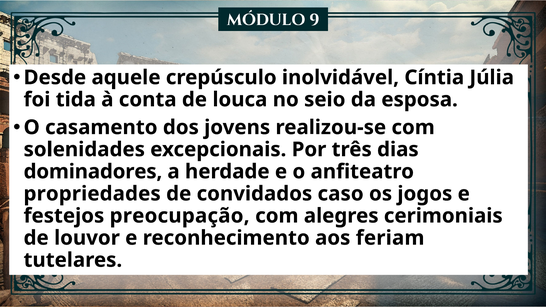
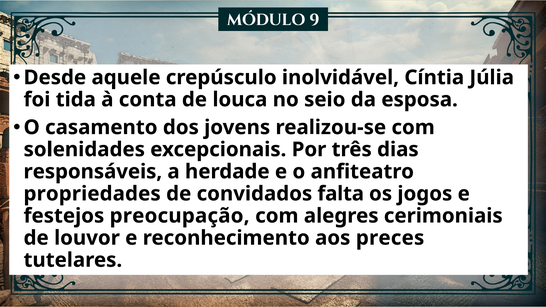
dominadores: dominadores -> responsáveis (93, 172)
caso: caso -> falta (341, 194)
feriam: feriam -> preces (390, 238)
